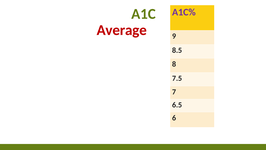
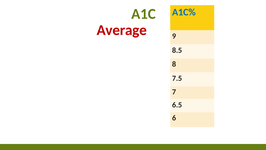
A1C% colour: purple -> blue (184, 12)
